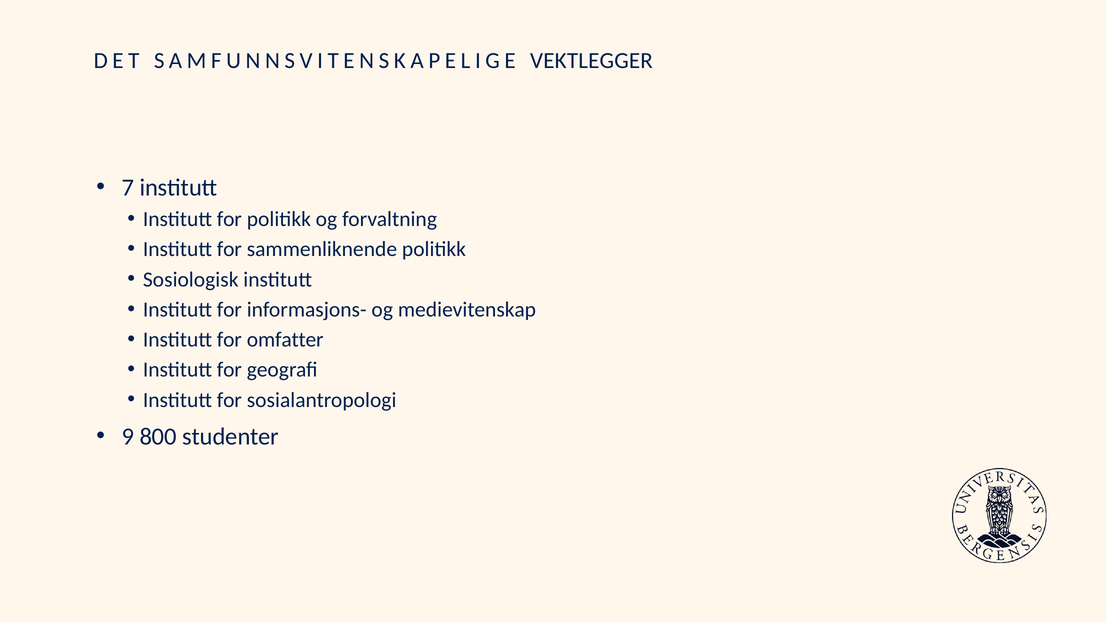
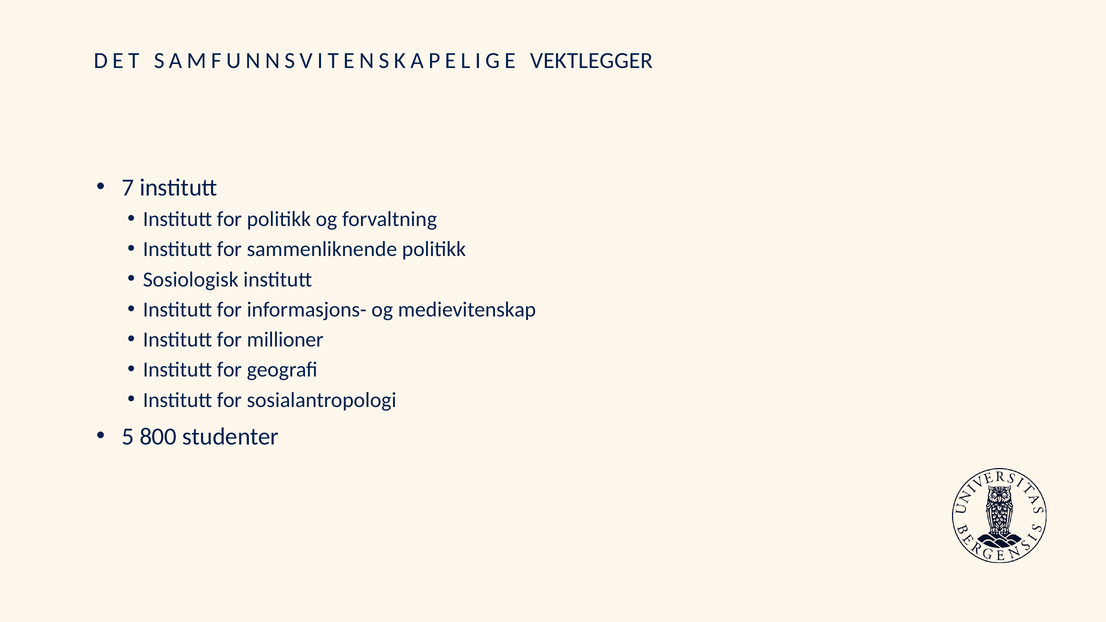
omfatter: omfatter -> millioner (285, 340)
9: 9 -> 5 (128, 437)
